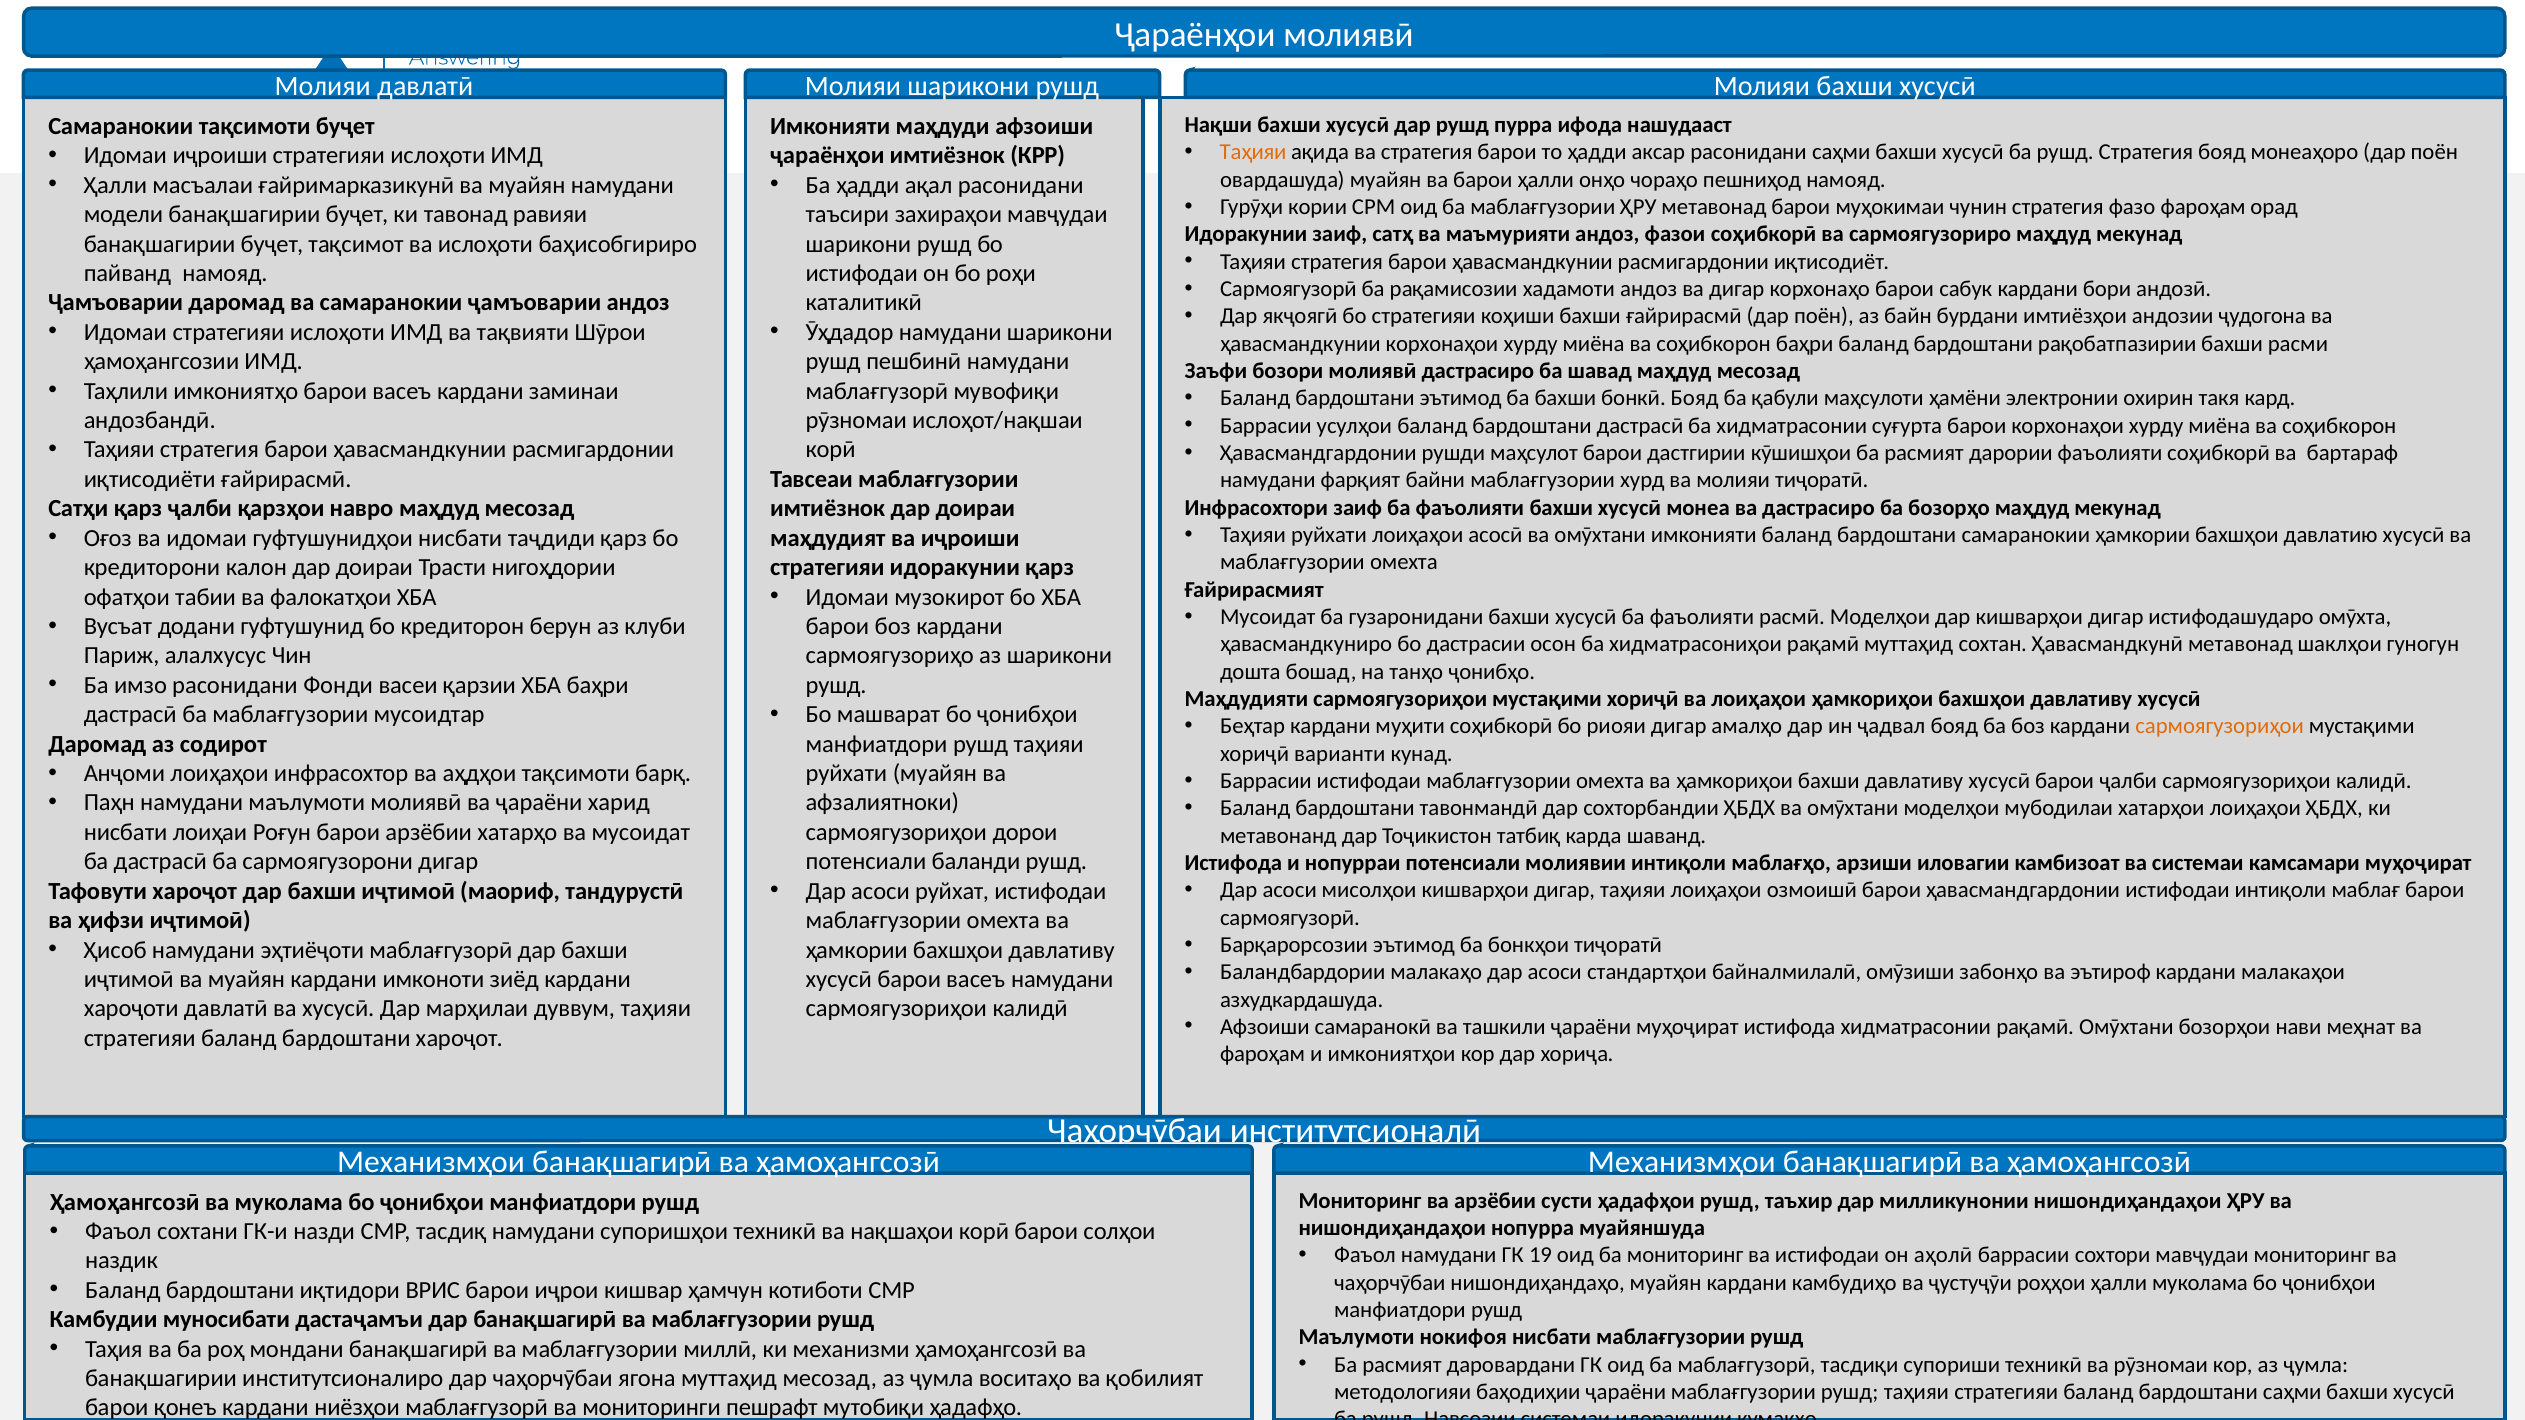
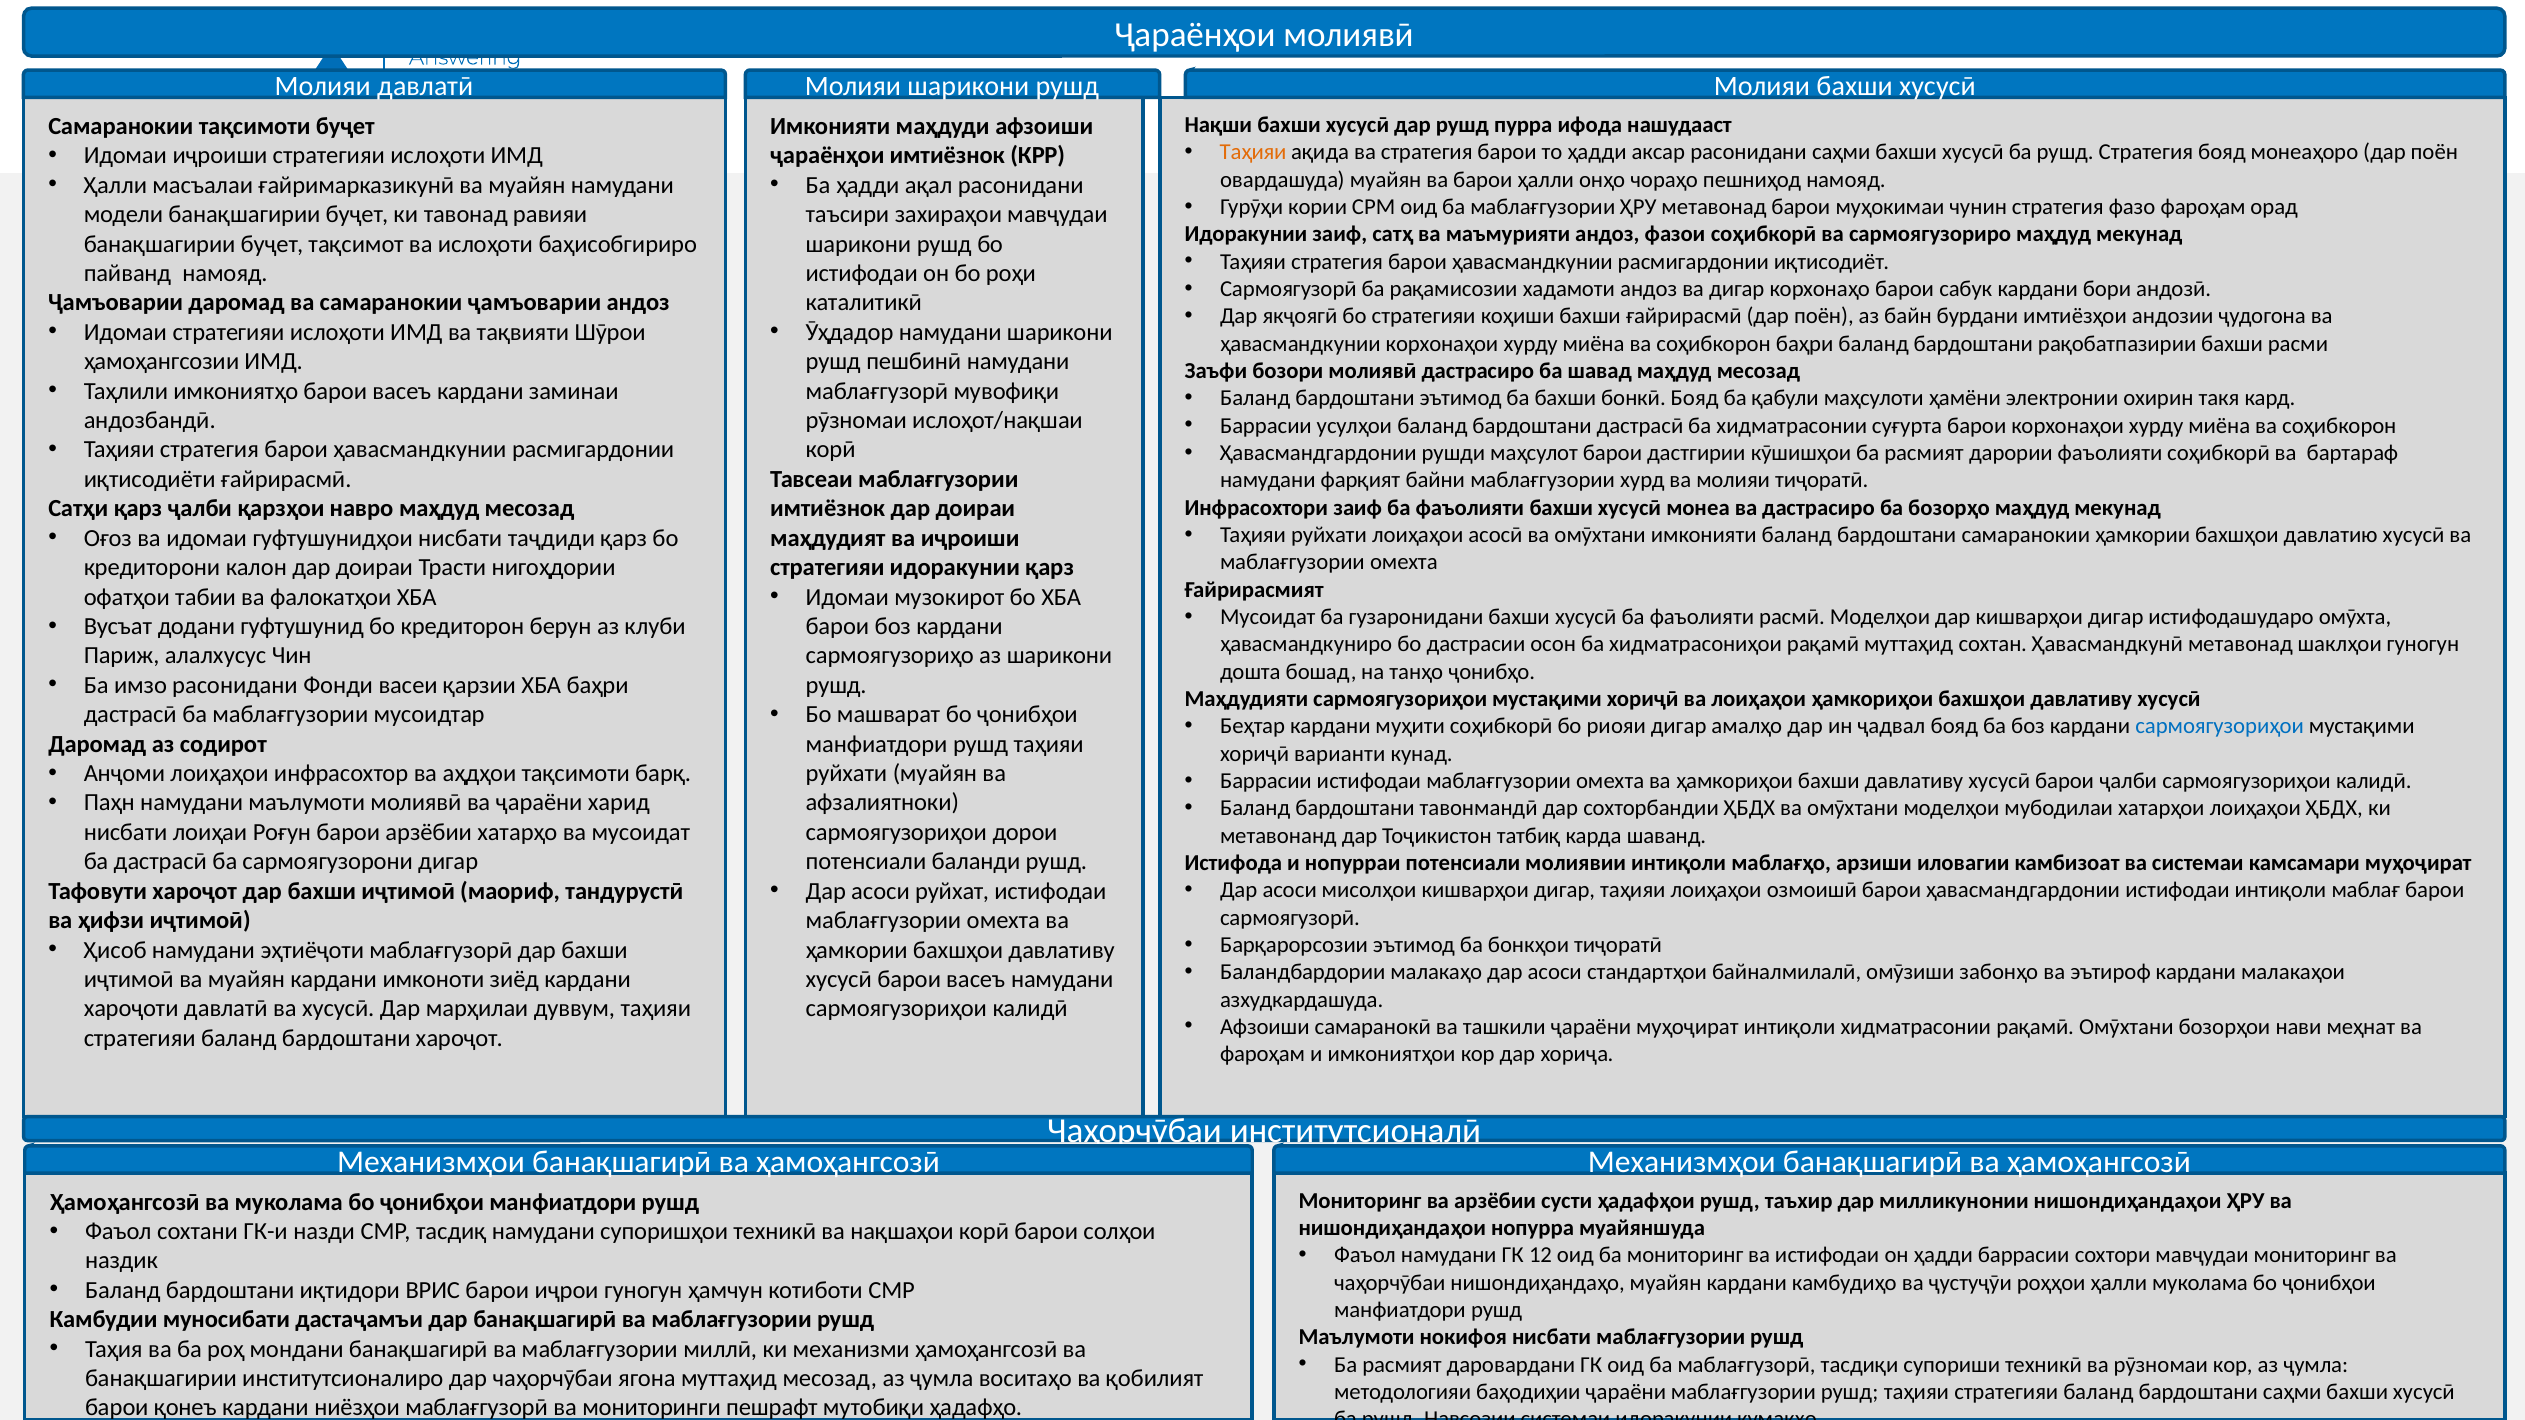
сармоягузориҳои colour: orange -> blue (2220, 727)
муҳоҷират истифода: истифода -> интиқоли (1790, 1027)
19: 19 -> 12 (1541, 1256)
он аҳолӣ: аҳолӣ -> ҳадди (1943, 1256)
иҷрои кишвар: кишвар -> гуногун (643, 1290)
